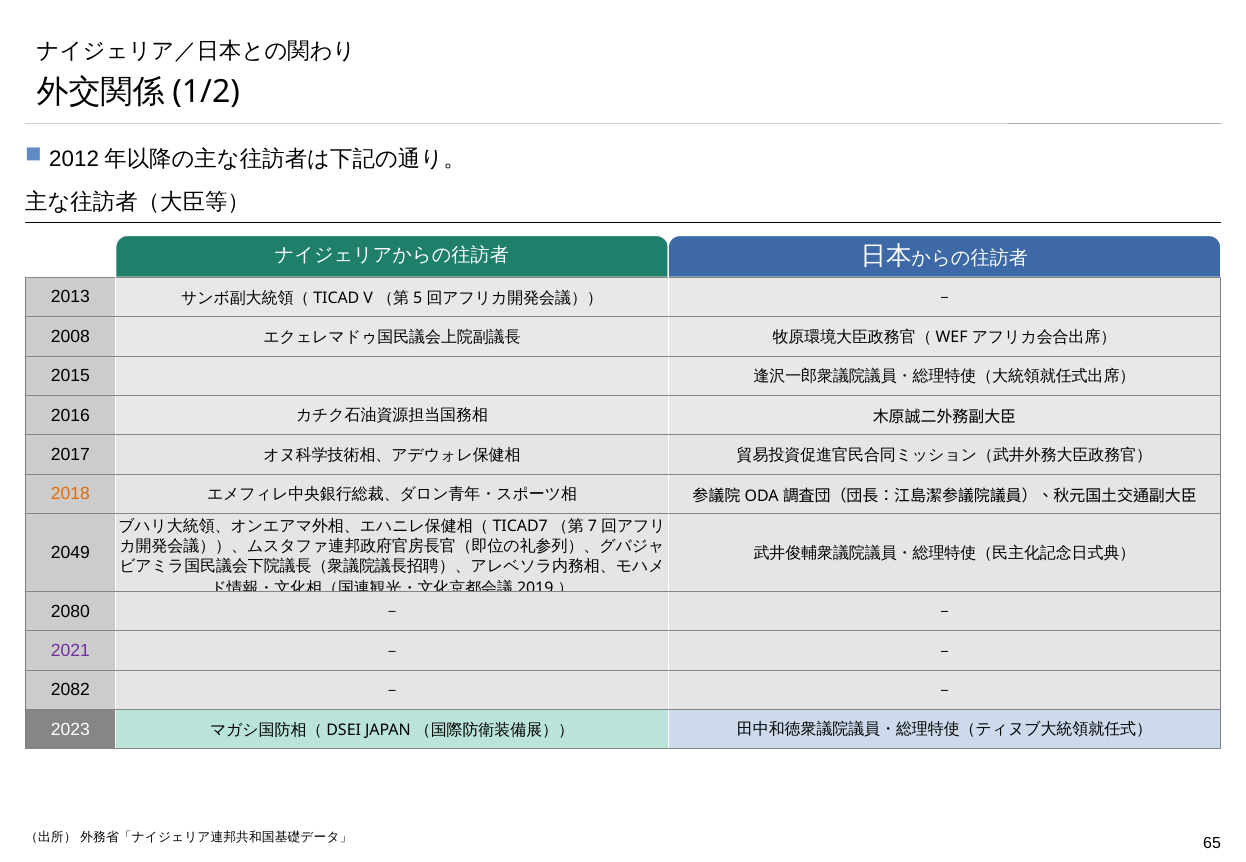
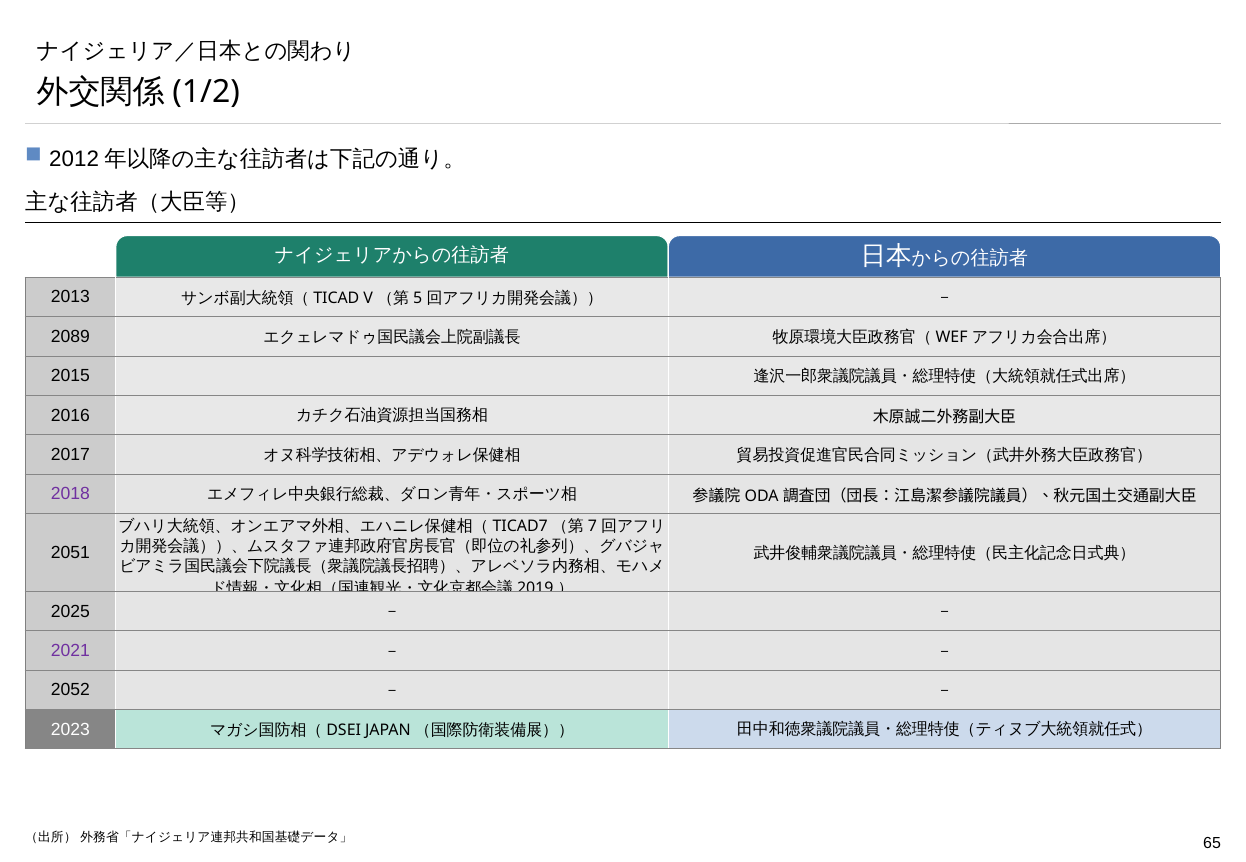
2008: 2008 -> 2089 (70, 337)
2018 colour: orange -> purple (70, 494)
2049: 2049 -> 2051 (70, 553)
2080: 2080 -> 2025 (70, 612)
2082: 2082 -> 2052 (70, 691)
